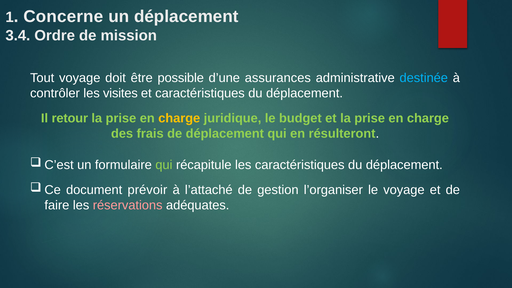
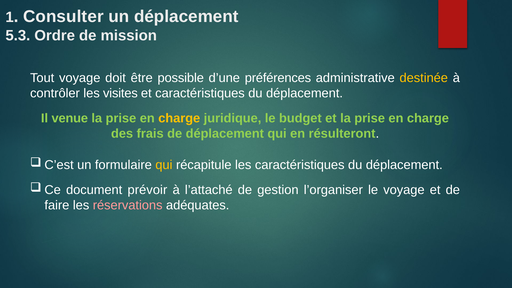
Concerne: Concerne -> Consulter (63, 17)
3.4: 3.4 -> 5.3 (18, 36)
assurances: assurances -> préférences (278, 78)
destinée colour: light blue -> yellow (424, 78)
retour: retour -> venue (70, 118)
qui colour: light green -> yellow (164, 165)
